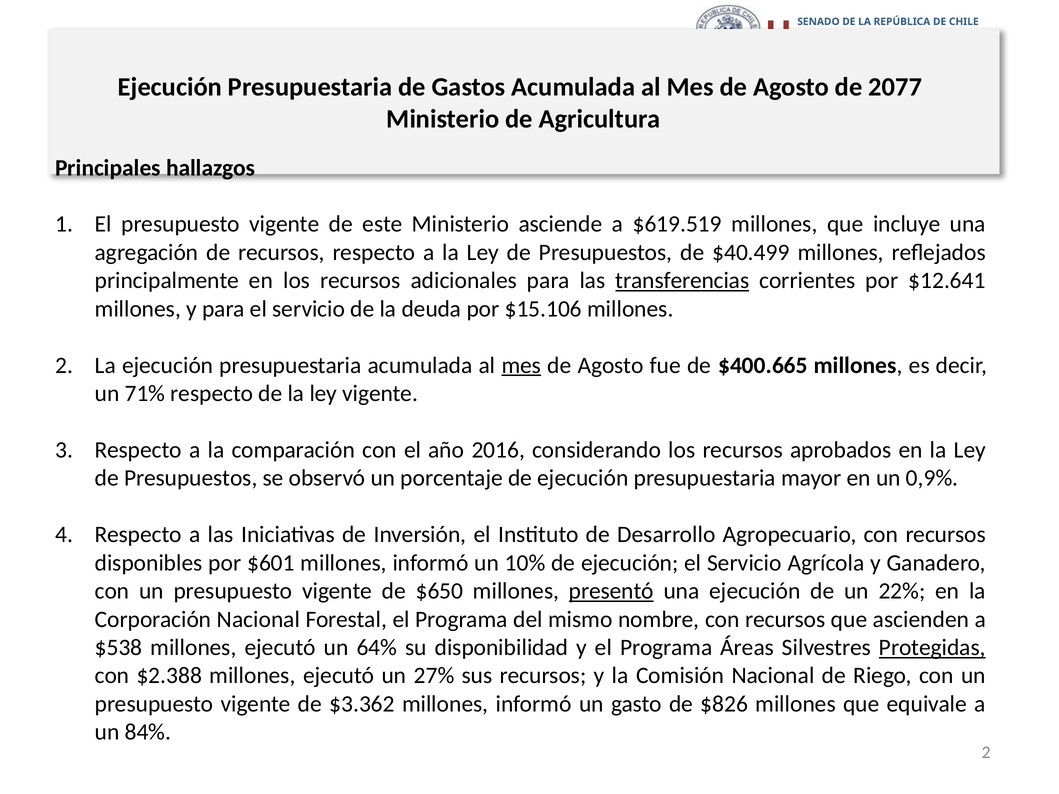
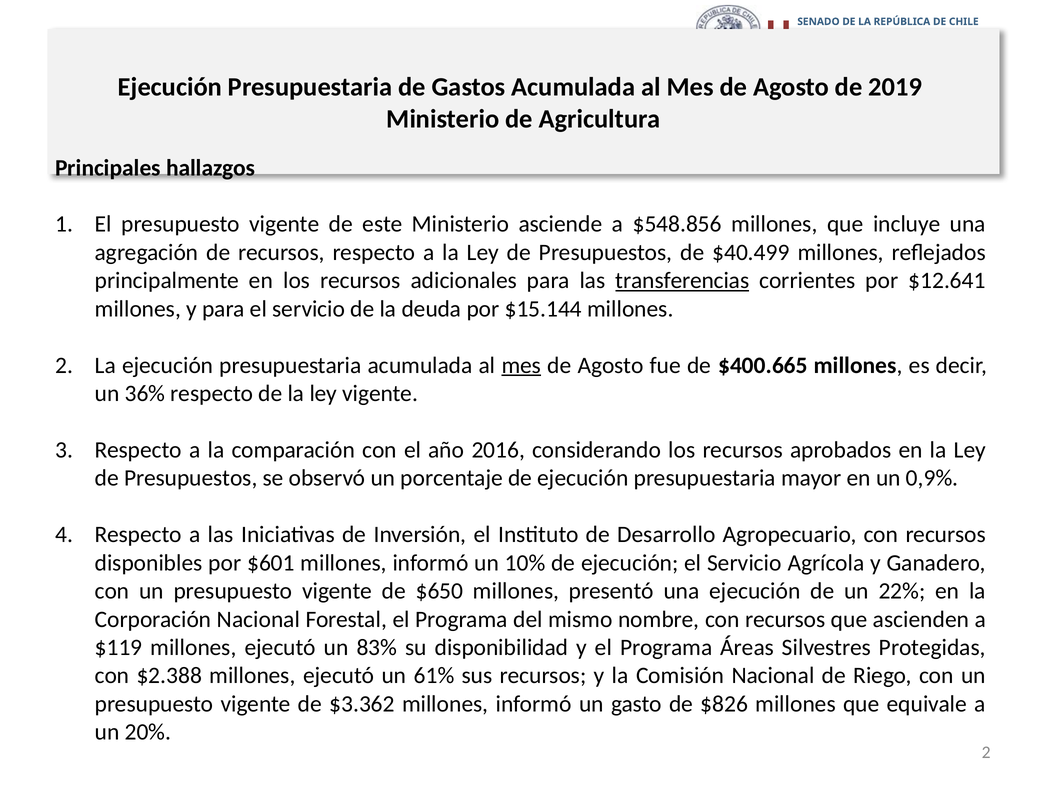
2077: 2077 -> 2019 (895, 87)
$619.519: $619.519 -> $548.856 (677, 224)
$15.106: $15.106 -> $15.144 (543, 309)
71%: 71% -> 36% (145, 394)
presentó underline: present -> none (611, 591)
$538: $538 -> $119 (119, 648)
64%: 64% -> 83% (377, 648)
Protegidas underline: present -> none (932, 648)
27%: 27% -> 61% (434, 676)
84%: 84% -> 20% (148, 732)
